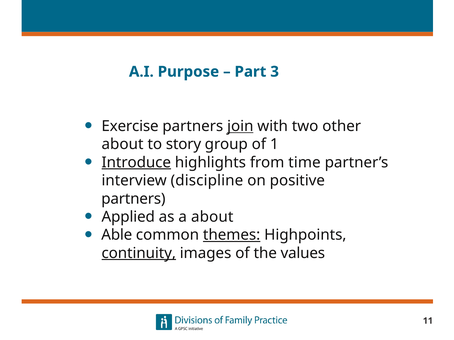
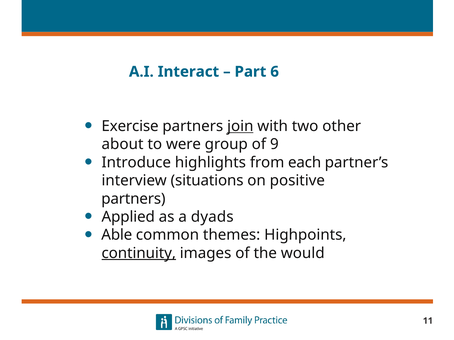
Purpose: Purpose -> Interact (188, 72)
3: 3 -> 6 (275, 72)
story: story -> were (184, 145)
1: 1 -> 9 (274, 145)
Introduce underline: present -> none (136, 163)
time: time -> each (305, 163)
discipline: discipline -> situations (207, 181)
a about: about -> dyads (212, 217)
themes underline: present -> none (232, 235)
values: values -> would (303, 253)
